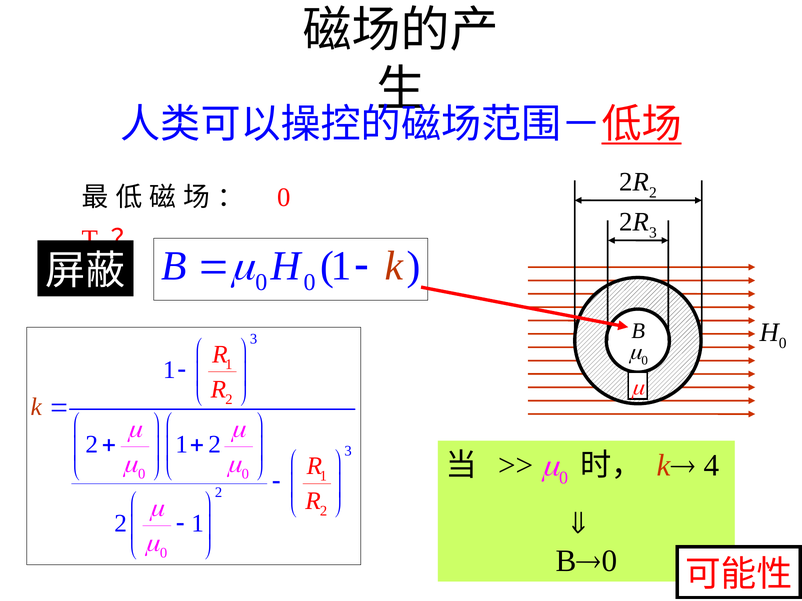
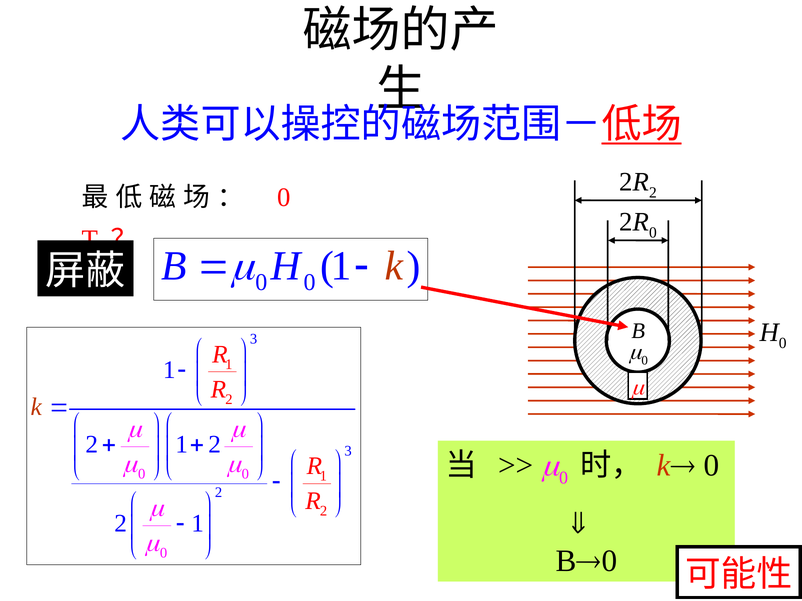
3: 3 -> 0 (653, 233)
4: 4 -> 0 (711, 466)
